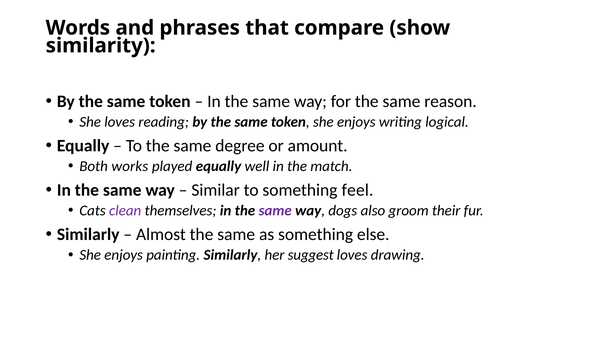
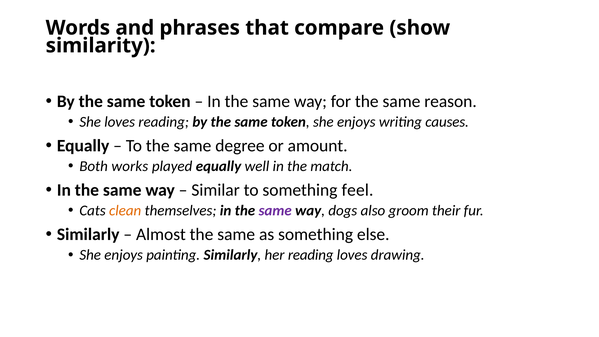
logical: logical -> causes (447, 122)
clean colour: purple -> orange (125, 211)
her suggest: suggest -> reading (311, 255)
